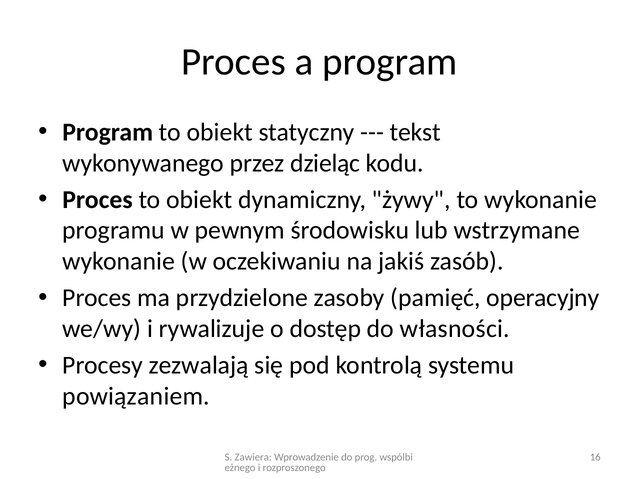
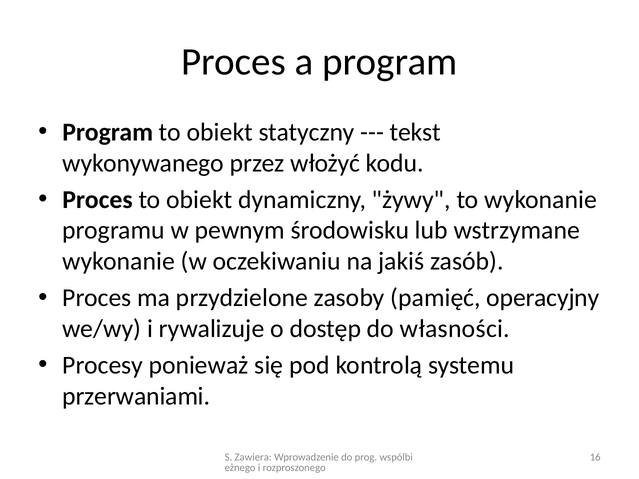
dzieląc: dzieląc -> włożyć (325, 163)
zezwalają: zezwalają -> ponieważ (199, 366)
powiązaniem: powiązaniem -> przerwaniami (136, 396)
